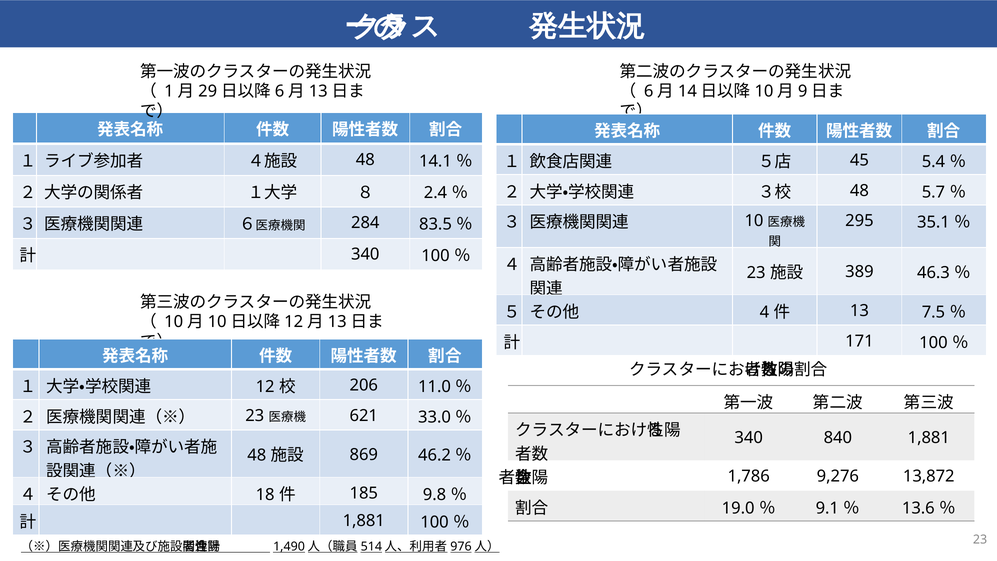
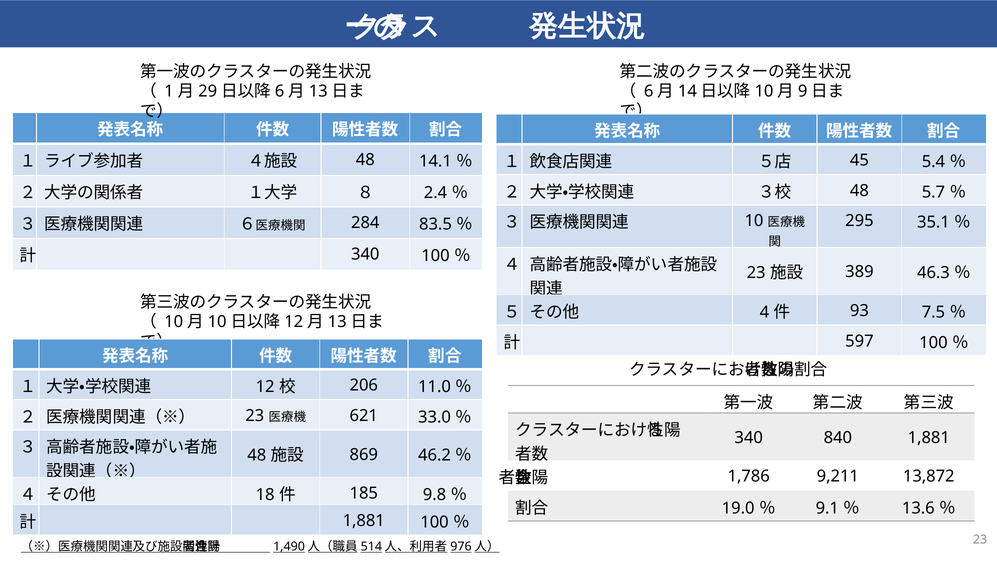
13: 13 -> 93 (859, 311)
171: 171 -> 597 (859, 341)
9,276: 9,276 -> 9,211 (838, 476)
